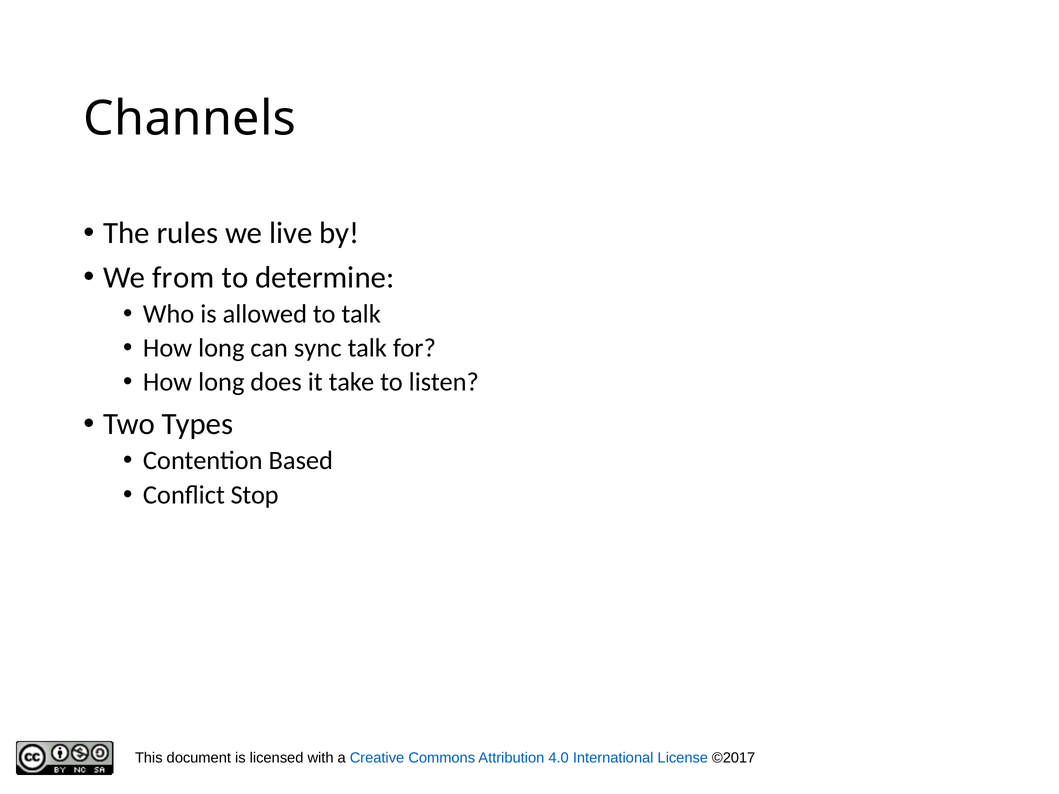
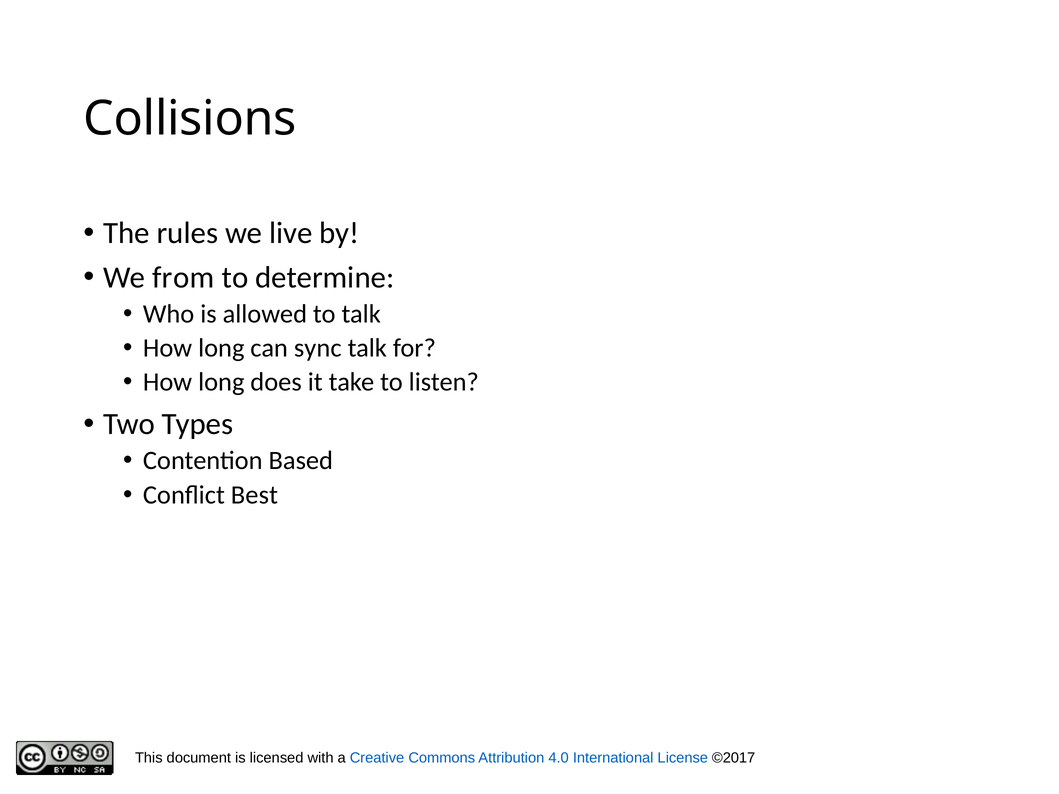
Channels: Channels -> Collisions (190, 119)
Stop: Stop -> Best (254, 495)
